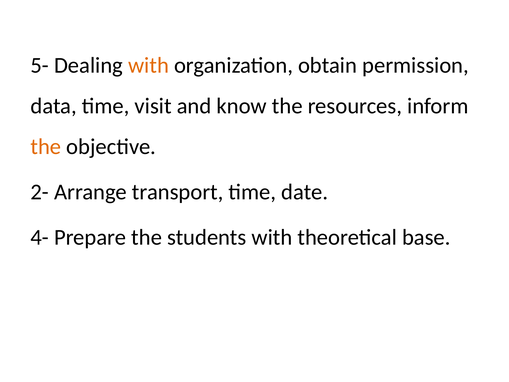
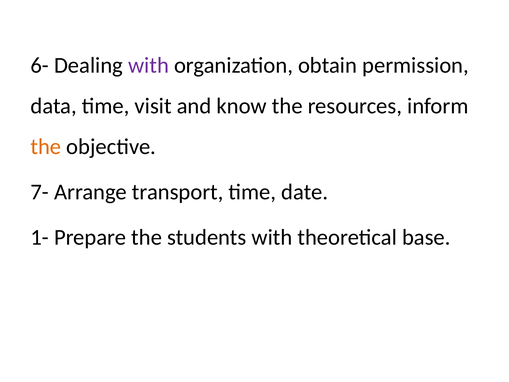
5-: 5- -> 6- (40, 65)
with colour: orange -> purple (148, 65)
2-: 2- -> 7- (40, 192)
4-: 4- -> 1- (40, 237)
